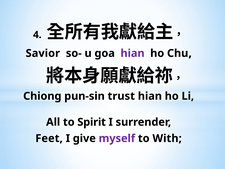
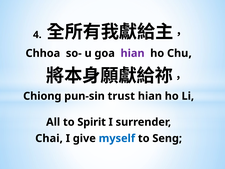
Savior: Savior -> Chhoa (43, 53)
Feet: Feet -> Chai (49, 138)
myself colour: purple -> blue (117, 138)
With: With -> Seng (167, 138)
